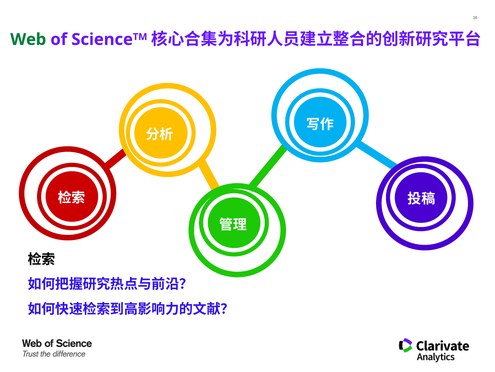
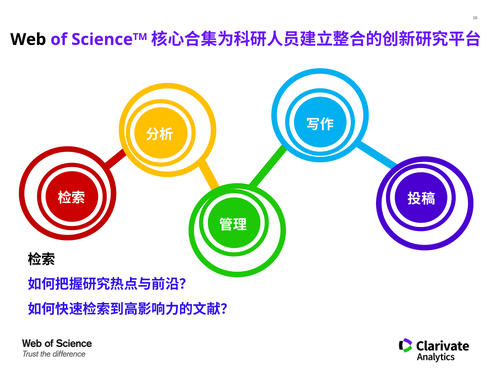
Web colour: green -> black (28, 39)
